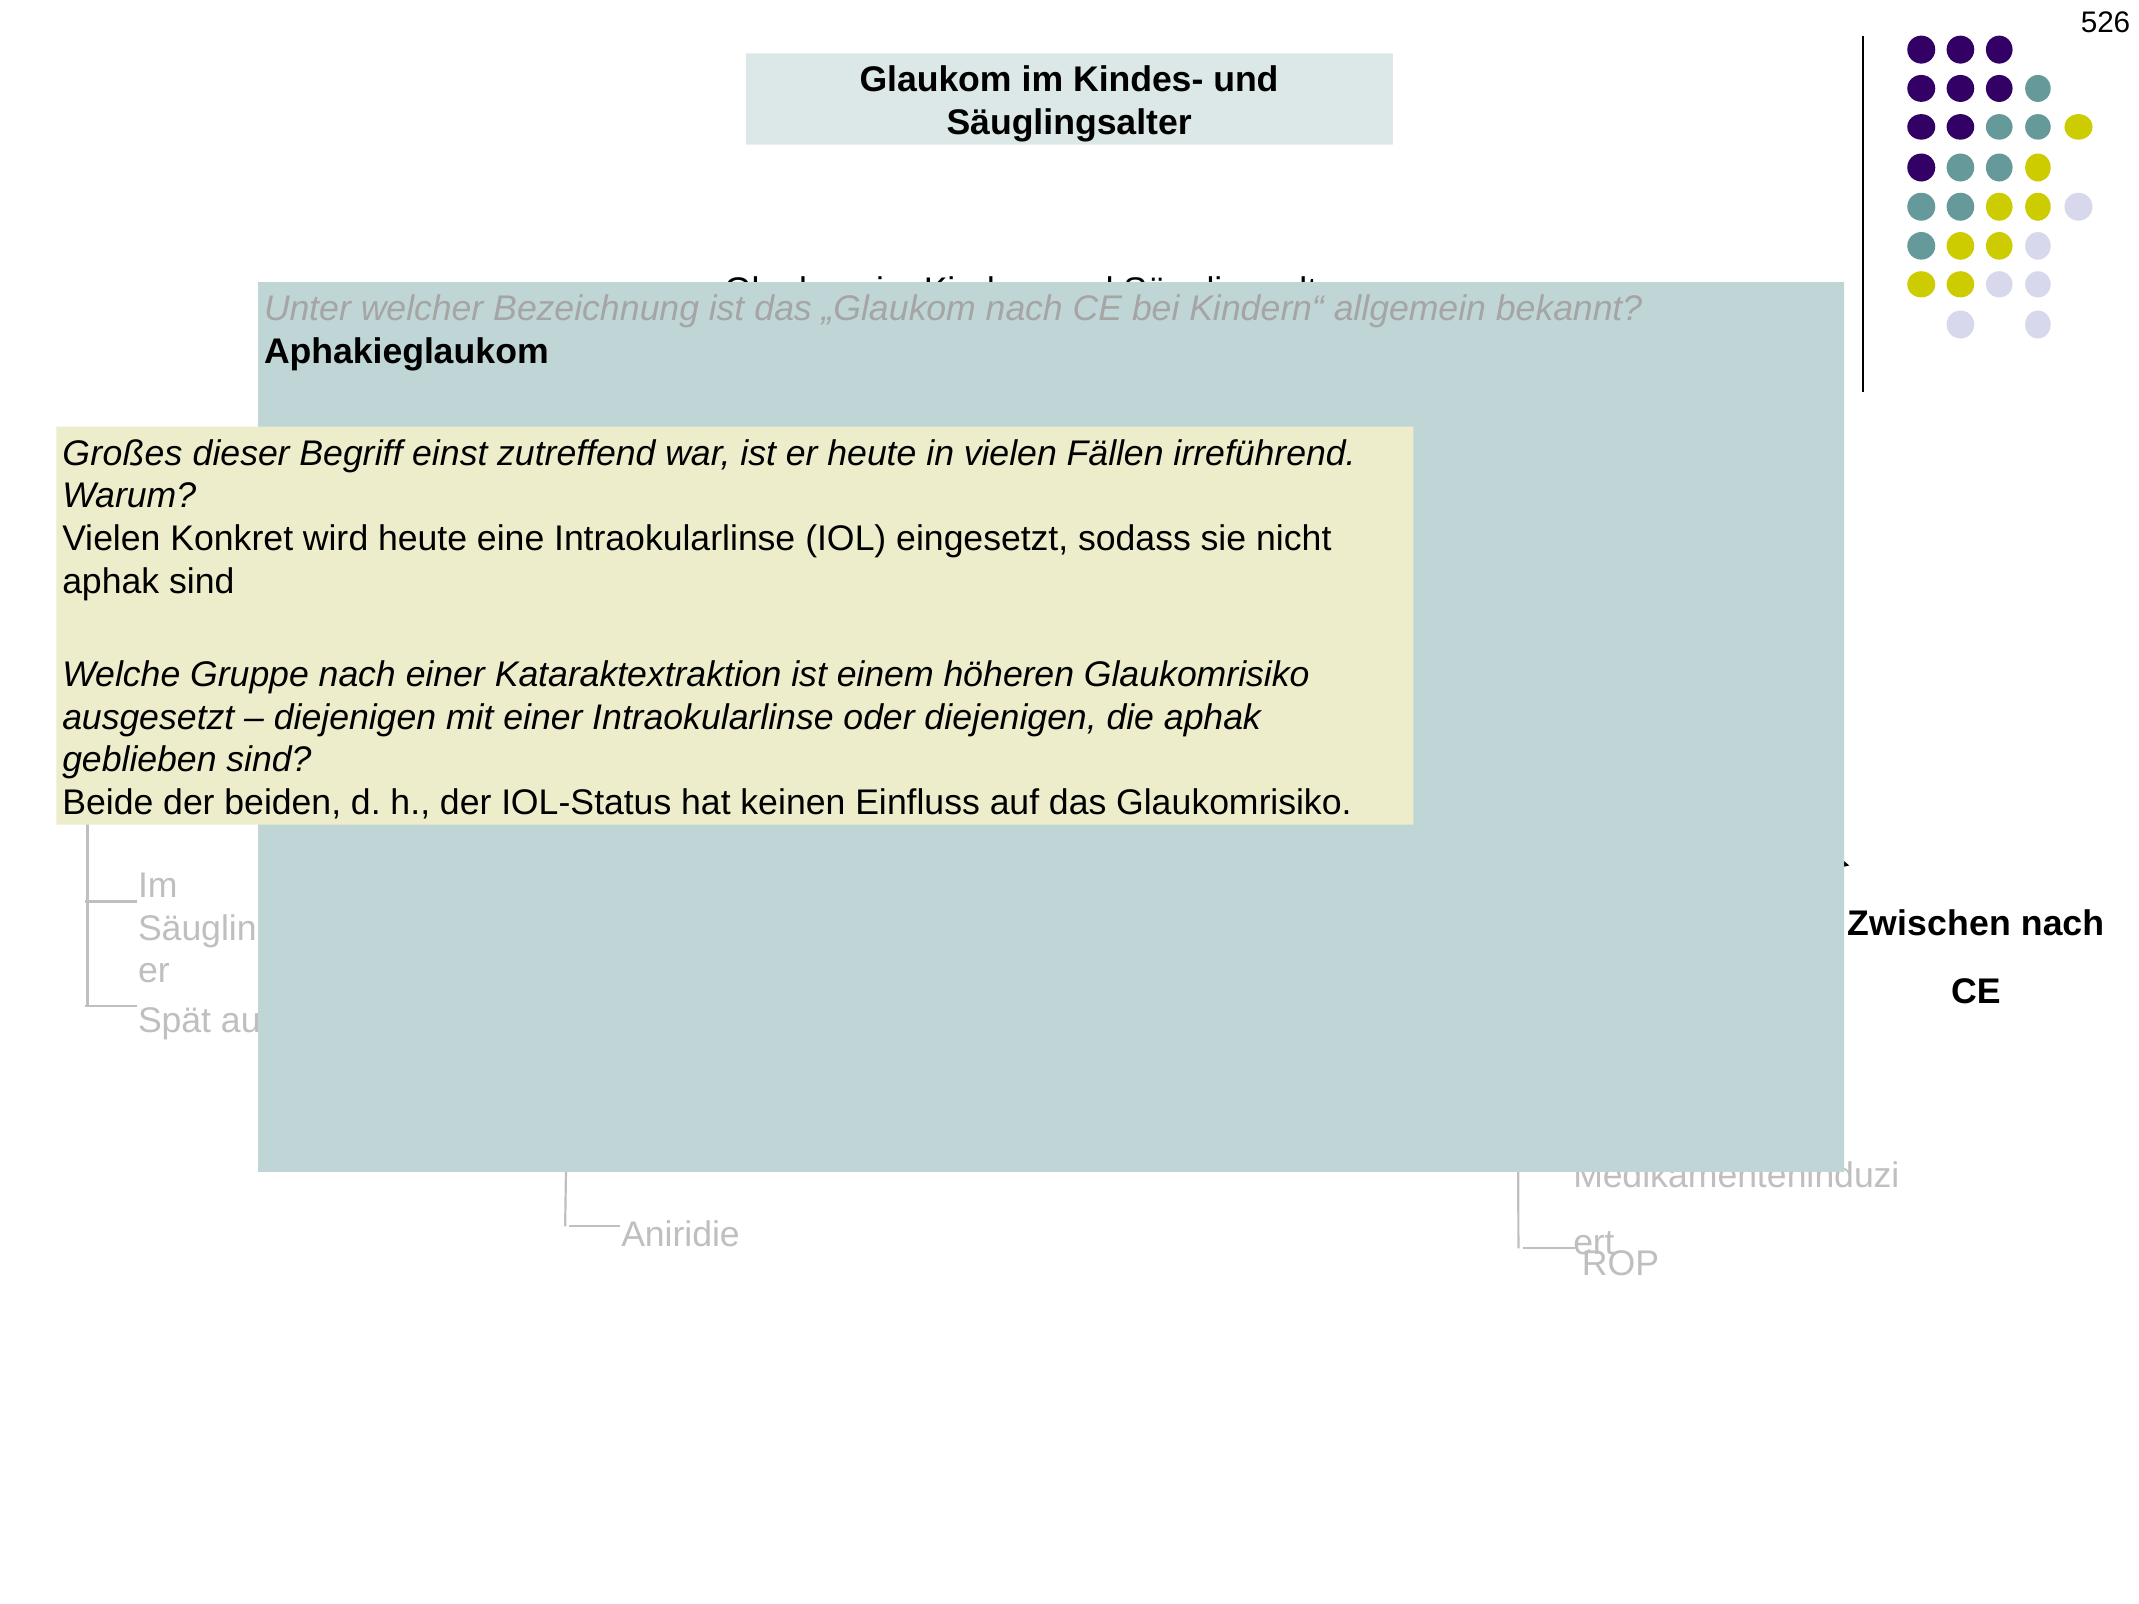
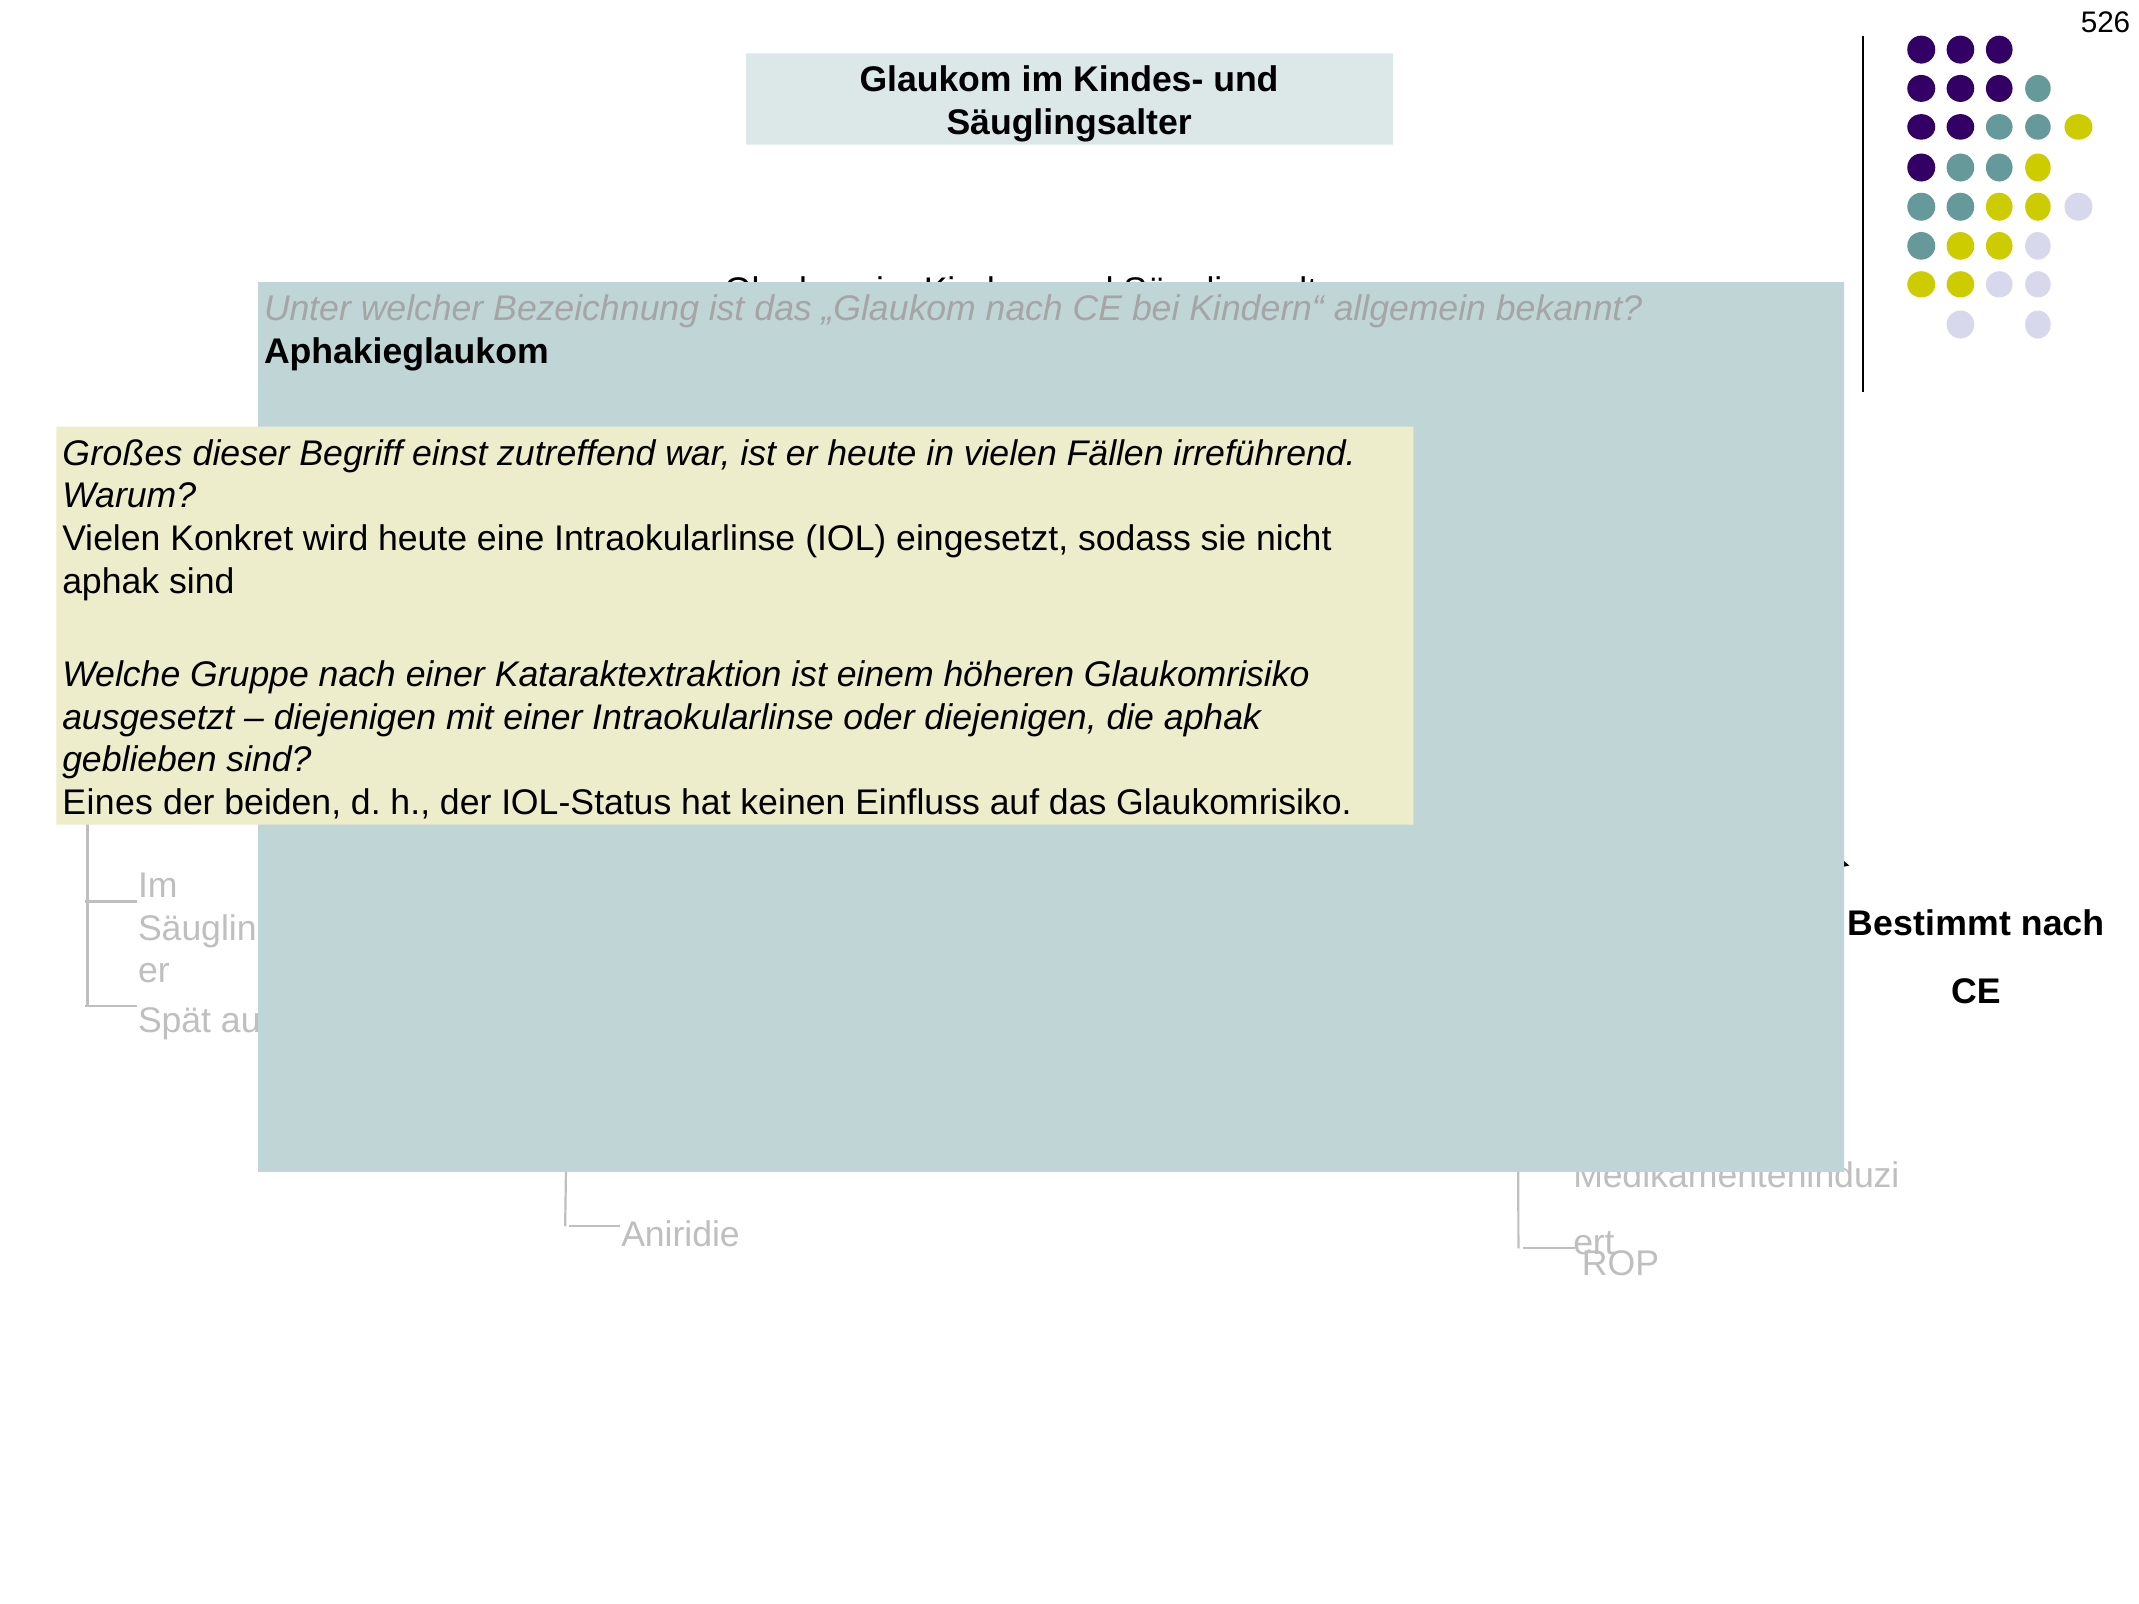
Beide: Beide -> Eines (108, 803)
Zwischen: Zwischen -> Bestimmt (1929, 924)
